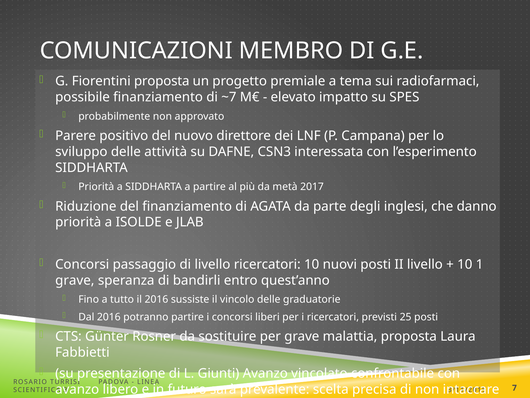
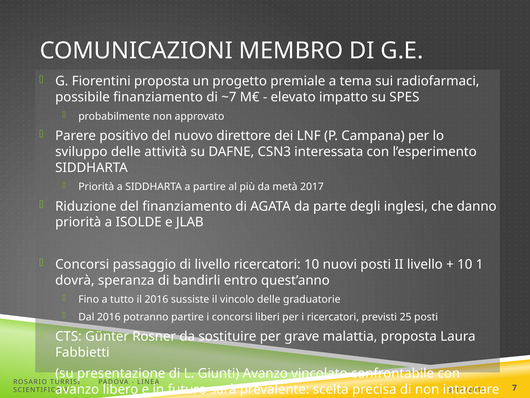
grave: grave -> dovrà (75, 280)
